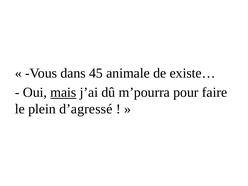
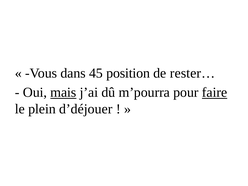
animale: animale -> position (128, 73)
existe…: existe… -> rester… (192, 73)
faire underline: none -> present (215, 92)
d’agressé: d’agressé -> d’déjouer (86, 109)
